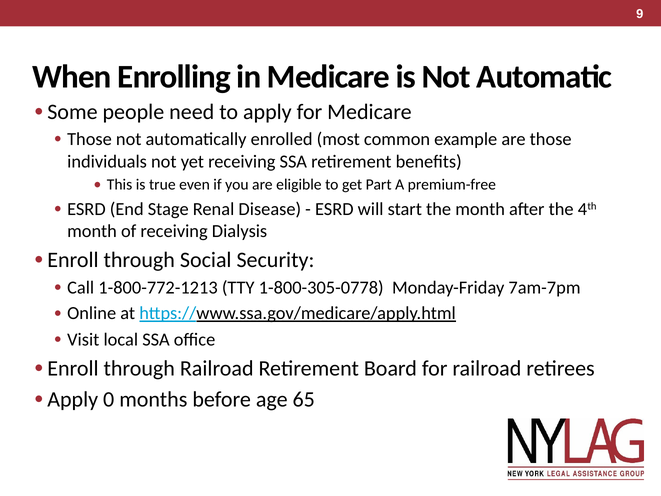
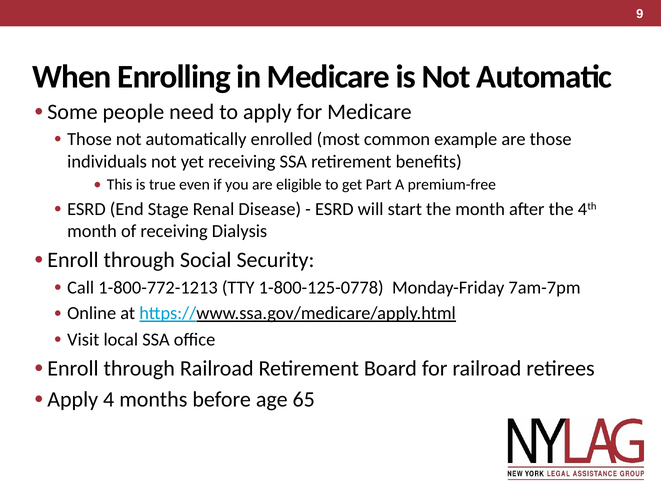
1-800-305-0778: 1-800-305-0778 -> 1-800-125-0778 (321, 288)
0: 0 -> 4 (109, 399)
